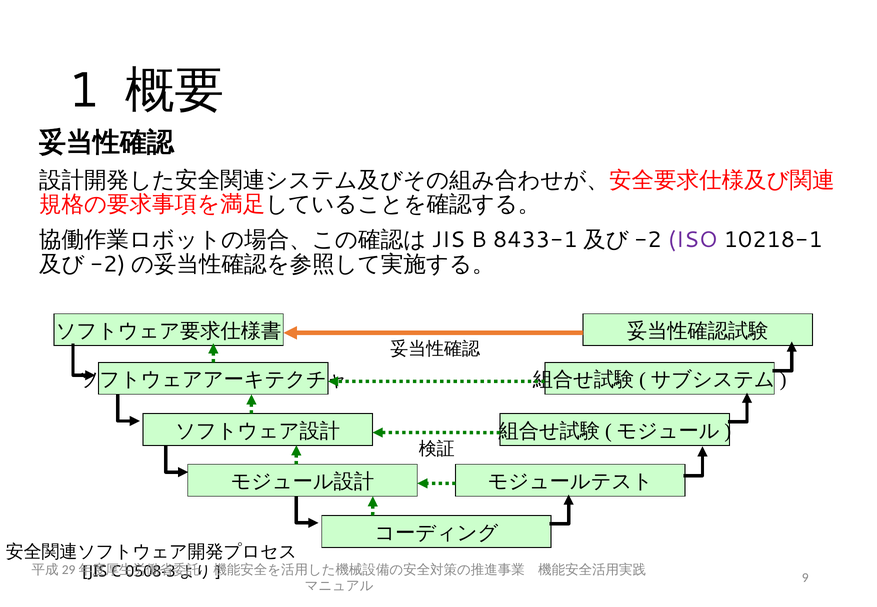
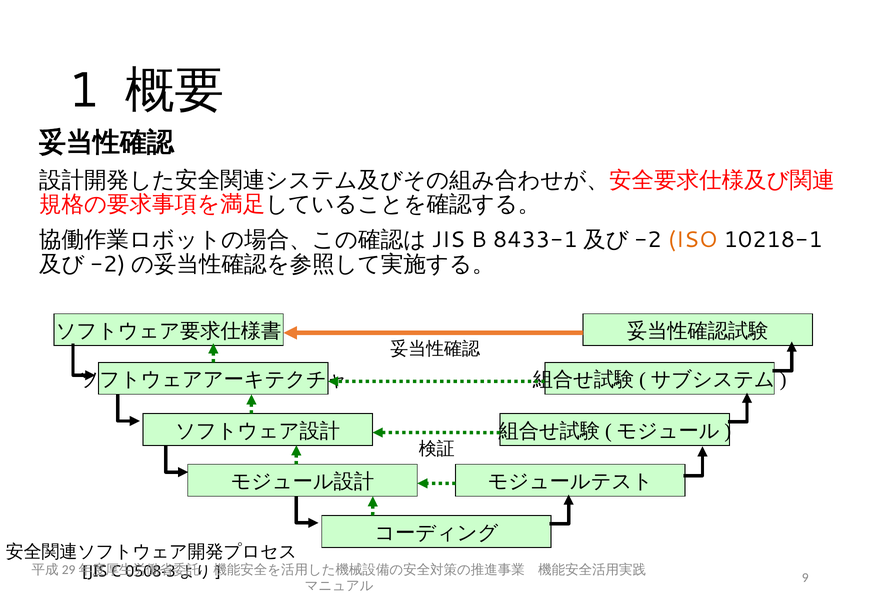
ISO colour: purple -> orange (693, 240)
